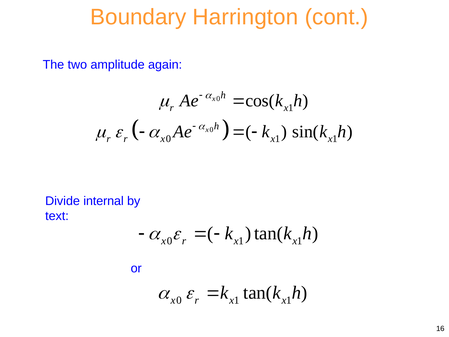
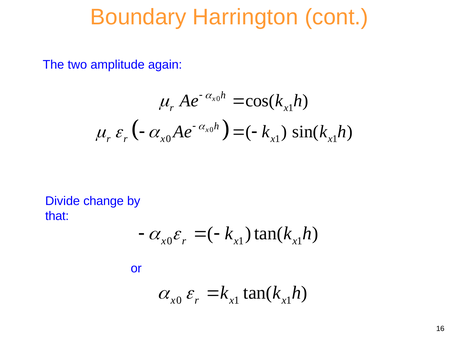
internal: internal -> change (104, 201)
text: text -> that (57, 216)
